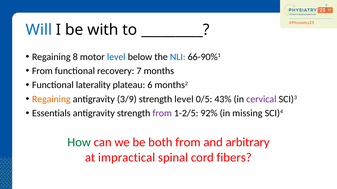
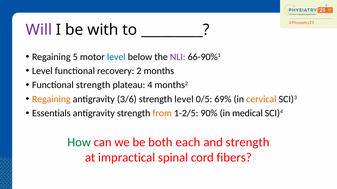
Will colour: blue -> purple (39, 30)
8: 8 -> 5 (75, 57)
NLI colour: blue -> purple (178, 57)
From: From -> Level (42, 71)
7: 7 -> 2 (139, 71)
Functional laterality: laterality -> strength (93, 85)
6: 6 -> 4 (150, 85)
3/9: 3/9 -> 3/6 (127, 99)
43%: 43% -> 69% (223, 99)
cervical colour: purple -> orange (261, 99)
from colour: purple -> orange (162, 113)
92%: 92% -> 90% (209, 113)
missing: missing -> medical (247, 113)
both from: from -> each (188, 143)
and arbitrary: arbitrary -> strength (248, 143)
